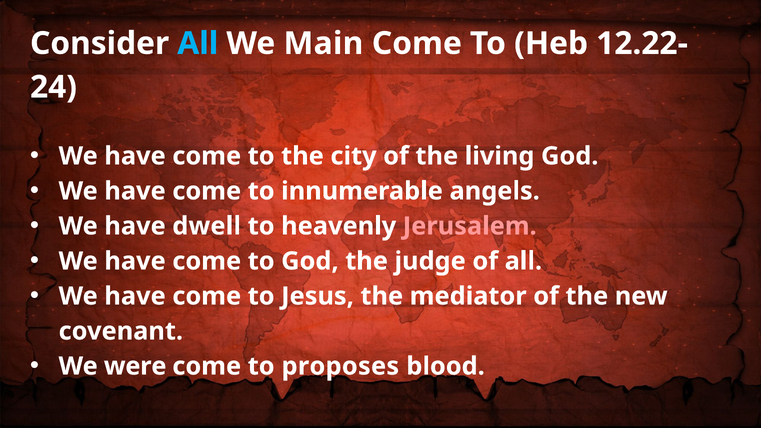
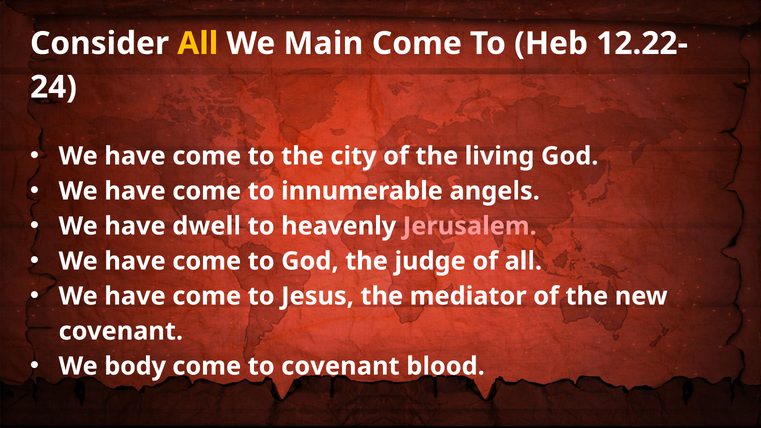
All colour: light blue -> yellow (198, 43)
were: were -> body (135, 366)
to proposes: proposes -> covenant (340, 366)
